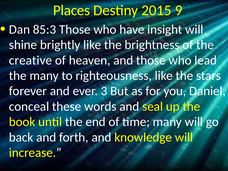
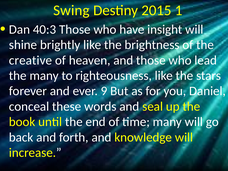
Places: Places -> Swing (71, 10)
9: 9 -> 1 (179, 10)
85:3: 85:3 -> 40:3 (45, 29)
3: 3 -> 9 (104, 91)
